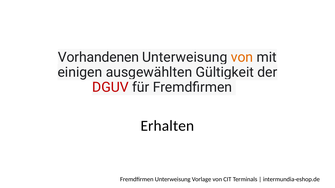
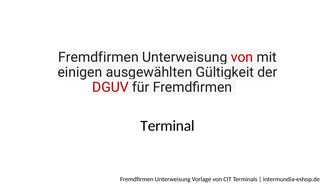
Vorhandenen: Vorhandenen -> Fremdfirmen (98, 57)
von colour: orange -> red (242, 57)
Erhalten: Erhalten -> Terminal (168, 126)
